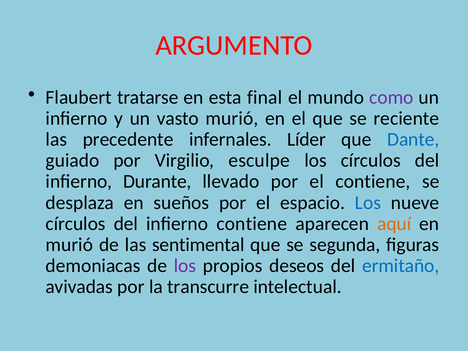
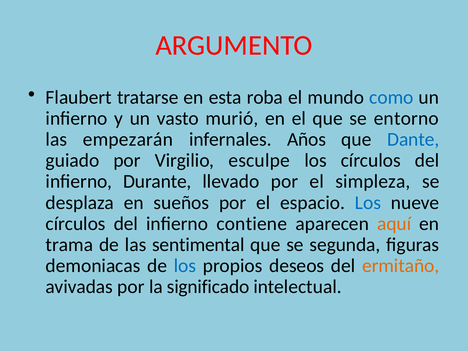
final: final -> roba (265, 97)
como colour: purple -> blue (391, 97)
reciente: reciente -> entorno (406, 118)
precedente: precedente -> empezarán (128, 139)
Líder: Líder -> Años (307, 139)
el contiene: contiene -> simpleza (373, 182)
murió: murió -> trama (69, 245)
los colour: purple -> blue (185, 266)
ermitaño colour: blue -> orange (401, 266)
transcurre: transcurre -> significado (208, 287)
